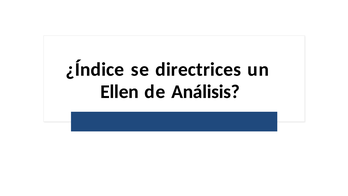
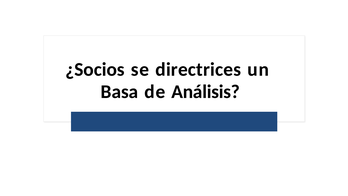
¿Índice: ¿Índice -> ¿Socios (95, 69)
Ellen: Ellen -> Basa (119, 92)
